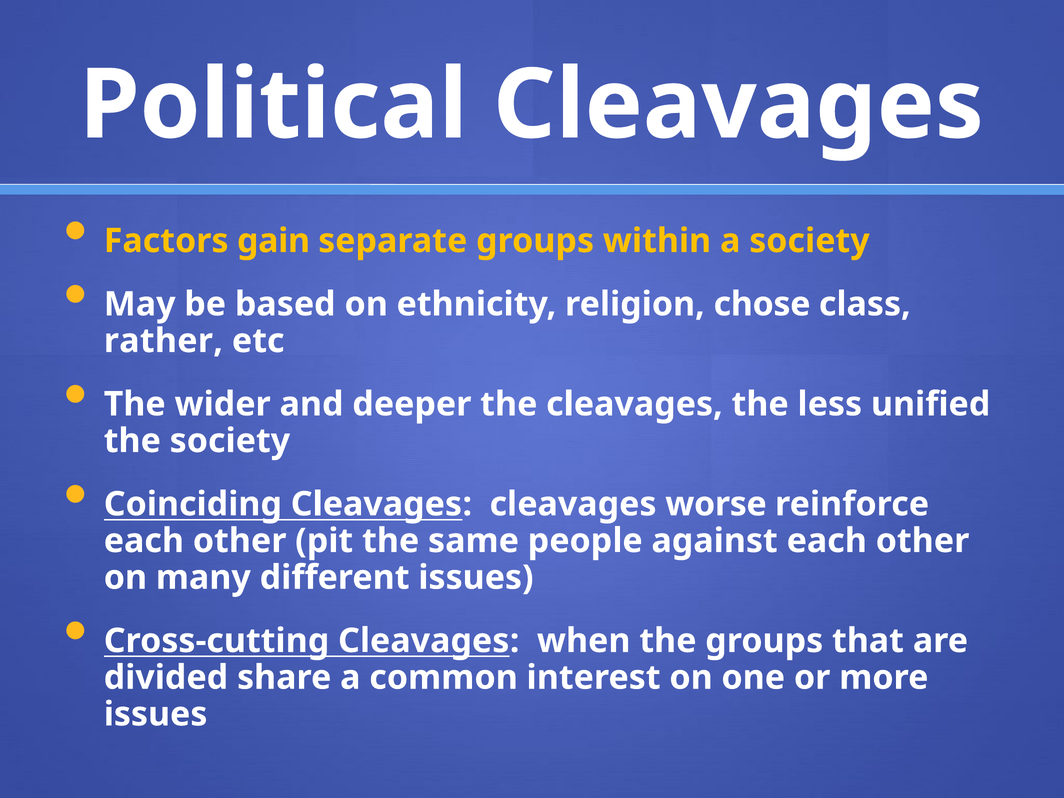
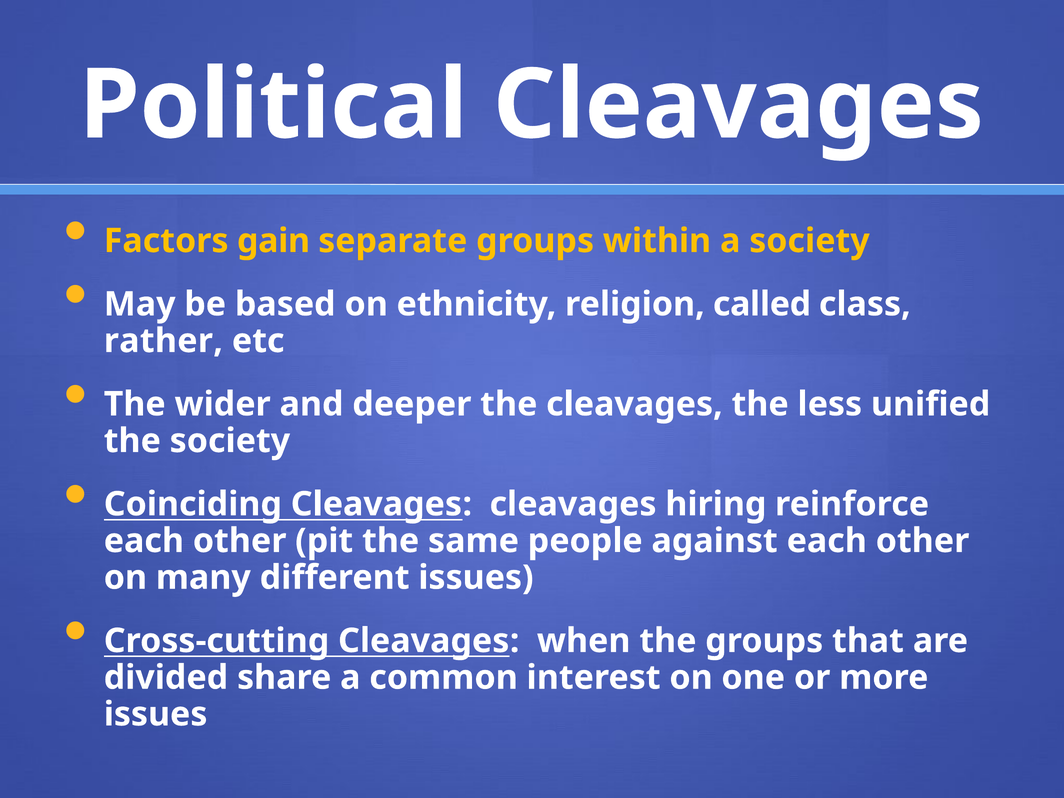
chose: chose -> called (762, 304)
worse: worse -> hiring (716, 504)
